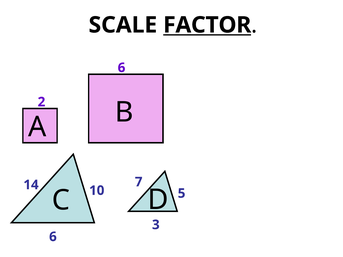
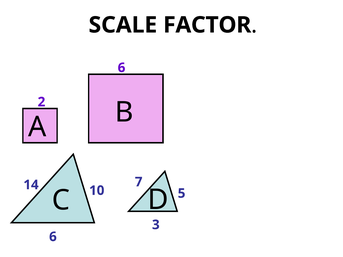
FACTOR underline: present -> none (207, 25)
